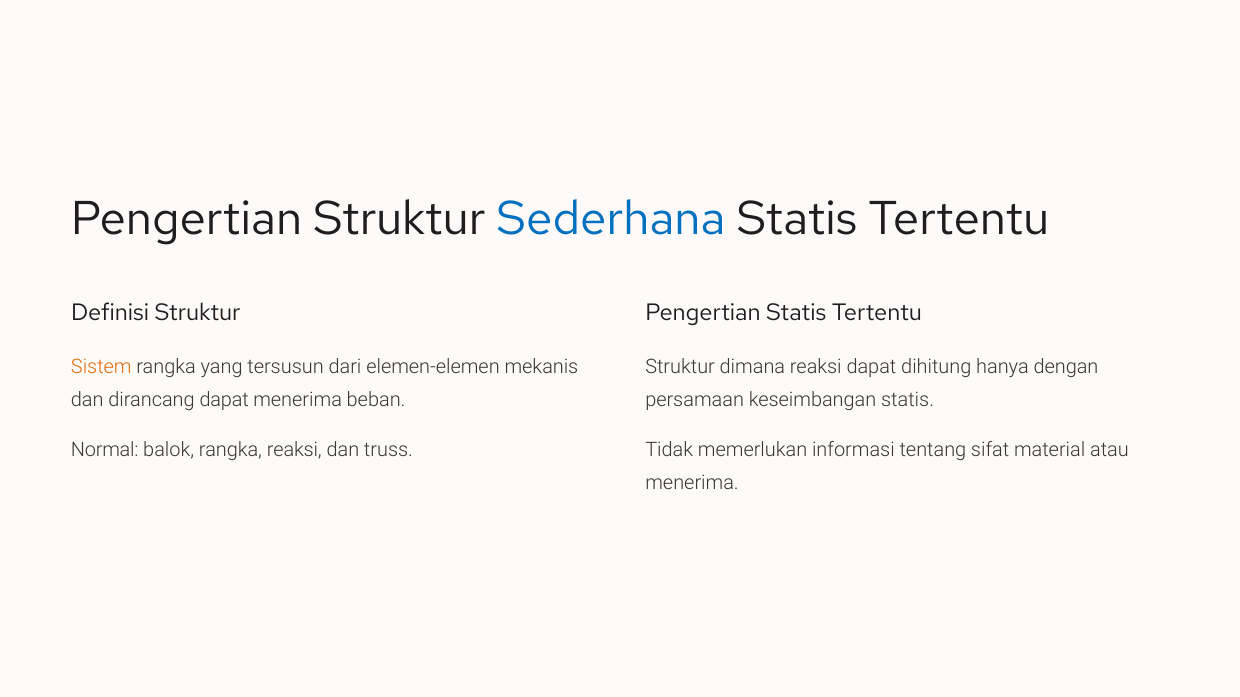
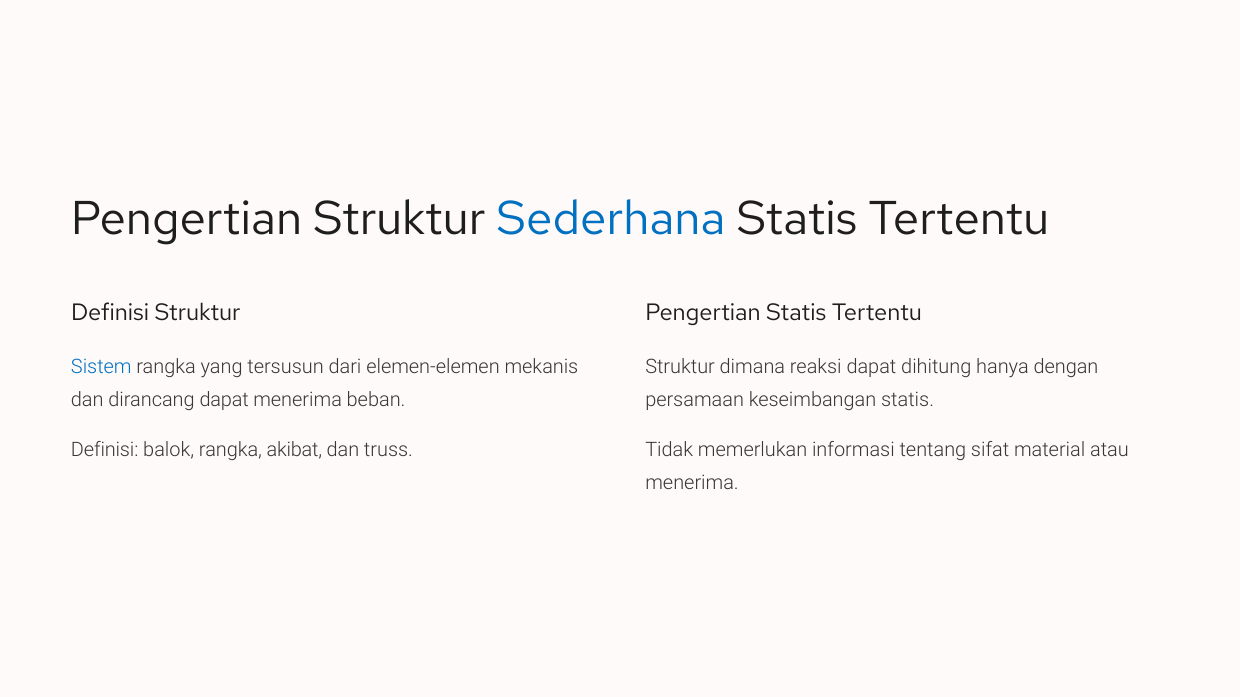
Sistem colour: orange -> blue (101, 368)
Normal: Normal -> Definisi (105, 451)
rangka reaksi: reaksi -> akibat (294, 451)
